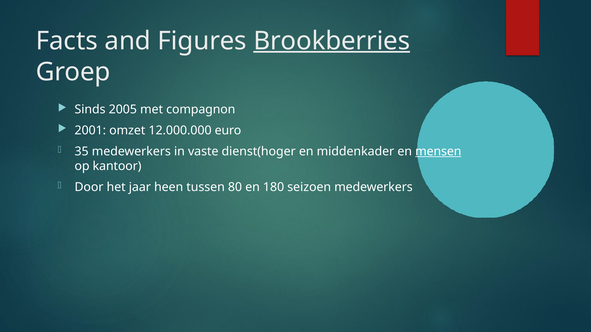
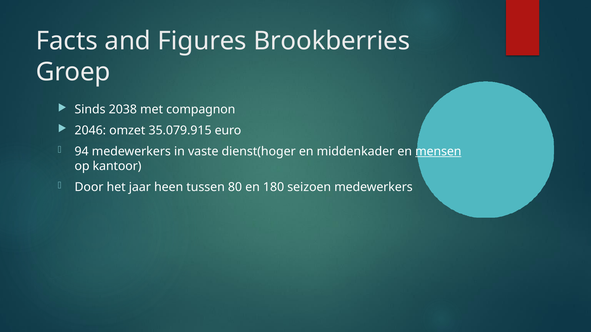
Brookberries underline: present -> none (332, 41)
2005: 2005 -> 2038 (123, 110)
2001: 2001 -> 2046 (90, 131)
12.000.000: 12.000.000 -> 35.079.915 (180, 131)
35: 35 -> 94 (82, 152)
